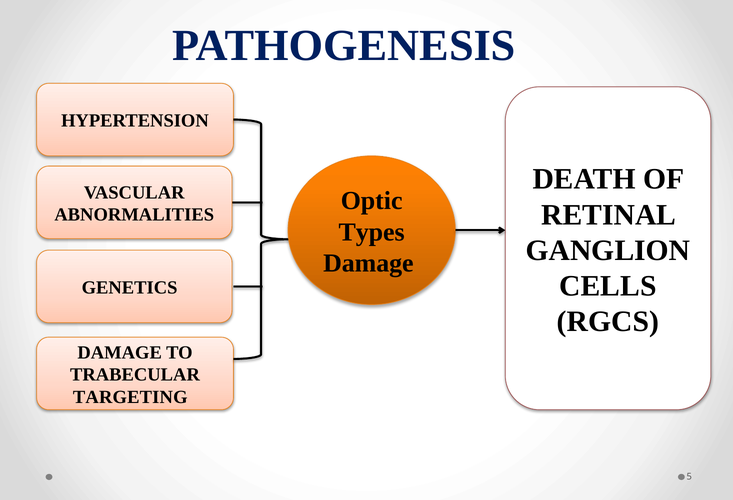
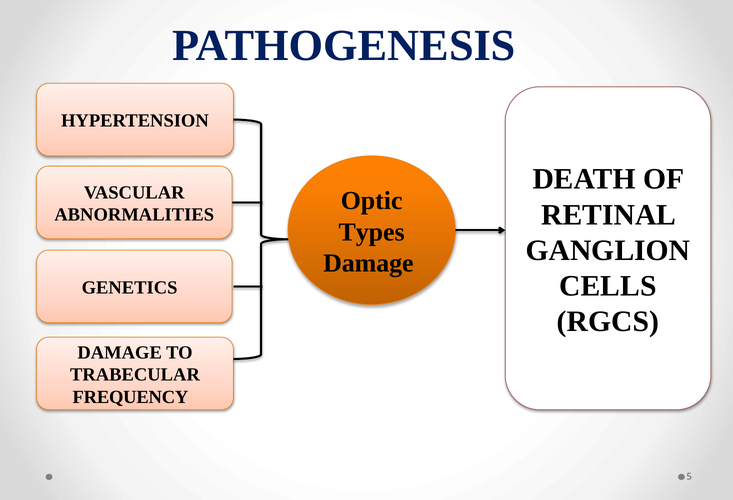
TARGETING: TARGETING -> FREQUENCY (130, 397)
